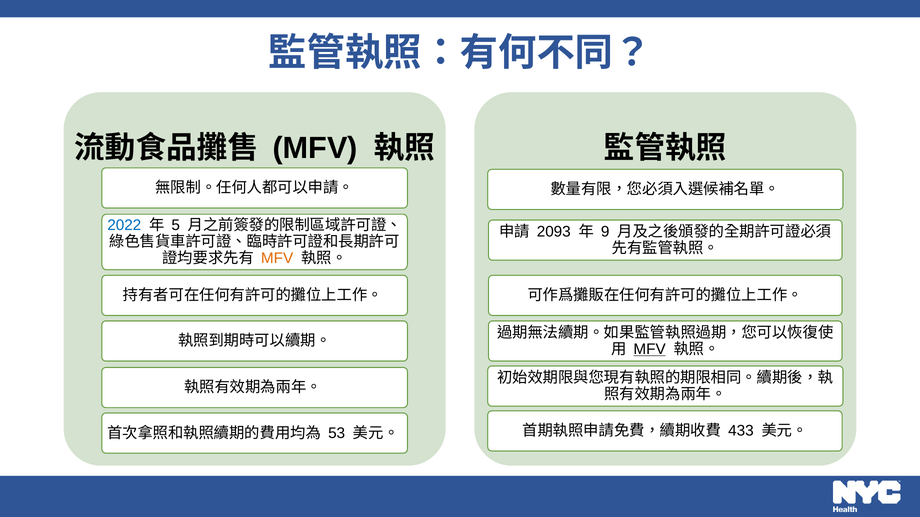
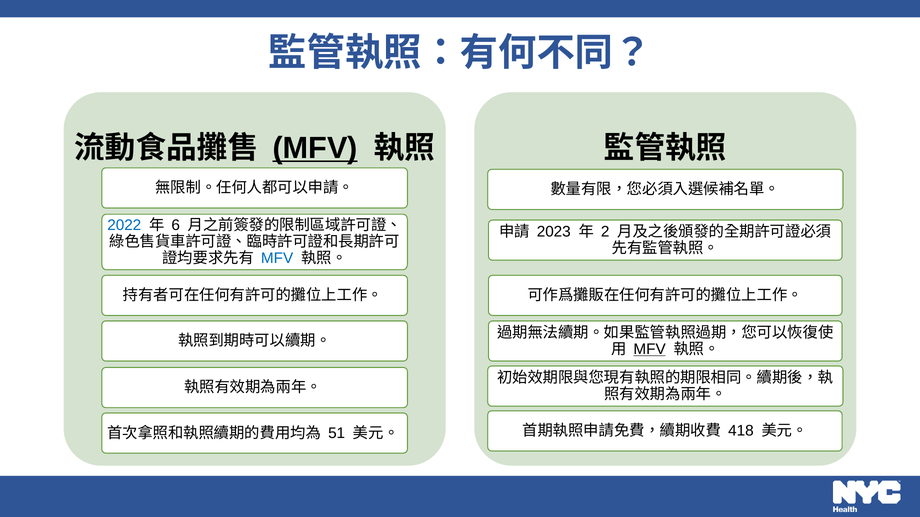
MFV underline: none -> present (315, 148)
5: 5 -> 6 (176, 226)
2093: 2093 -> 2023 (554, 232)
9: 9 -> 2 (605, 232)
MFV colour: orange -> blue (277, 259)
433: 433 -> 418 (741, 431)
53: 53 -> 51 (337, 433)
